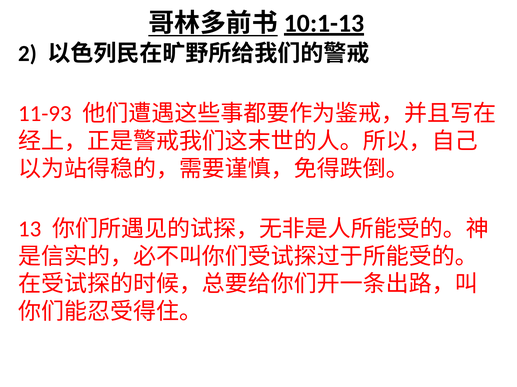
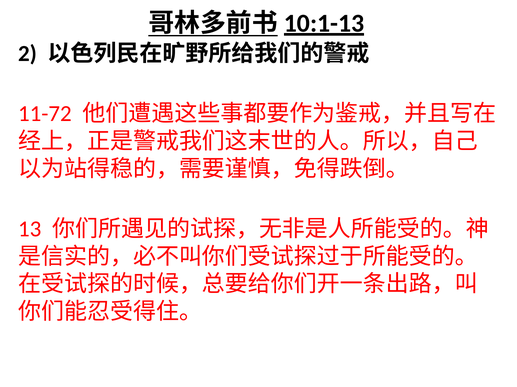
11-93: 11-93 -> 11-72 (45, 114)
